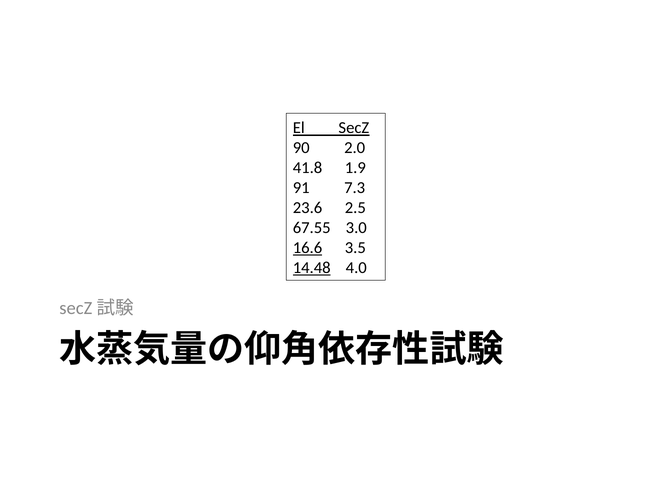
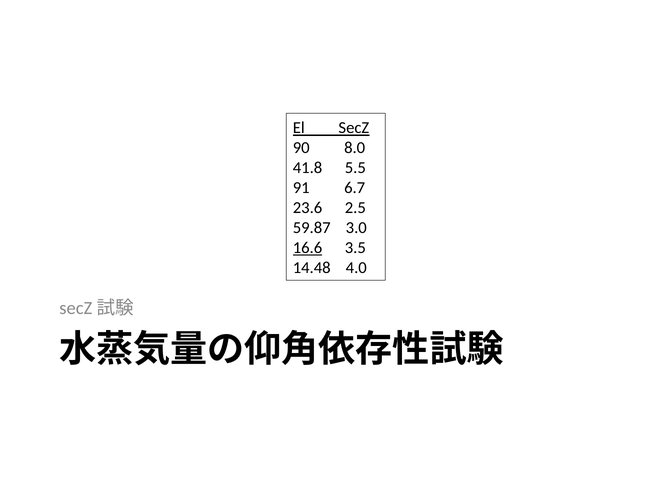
2.0: 2.0 -> 8.0 (355, 148)
1.9: 1.9 -> 5.5 (355, 168)
7.3: 7.3 -> 6.7 (355, 188)
67.55: 67.55 -> 59.87 (312, 228)
14.48 underline: present -> none (312, 268)
